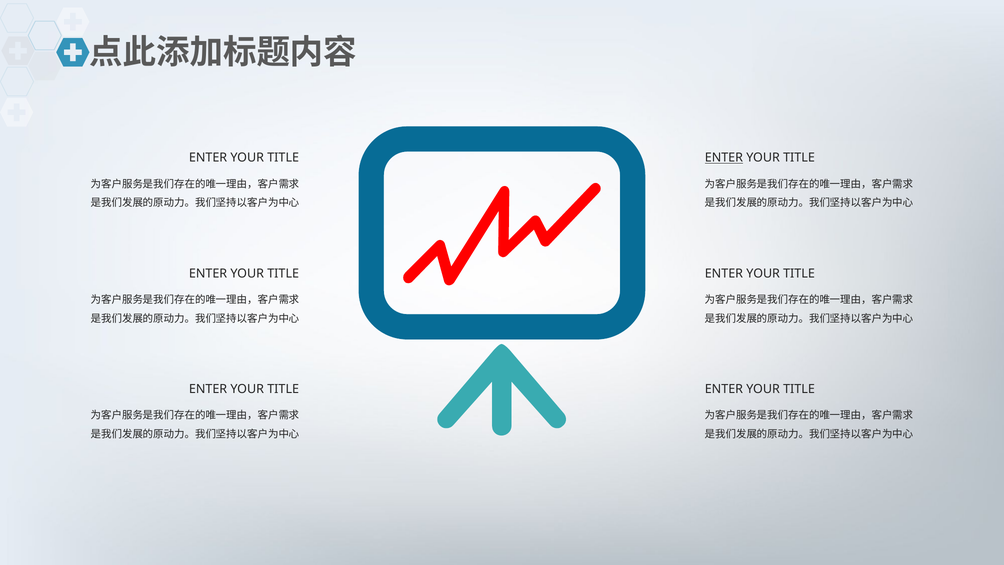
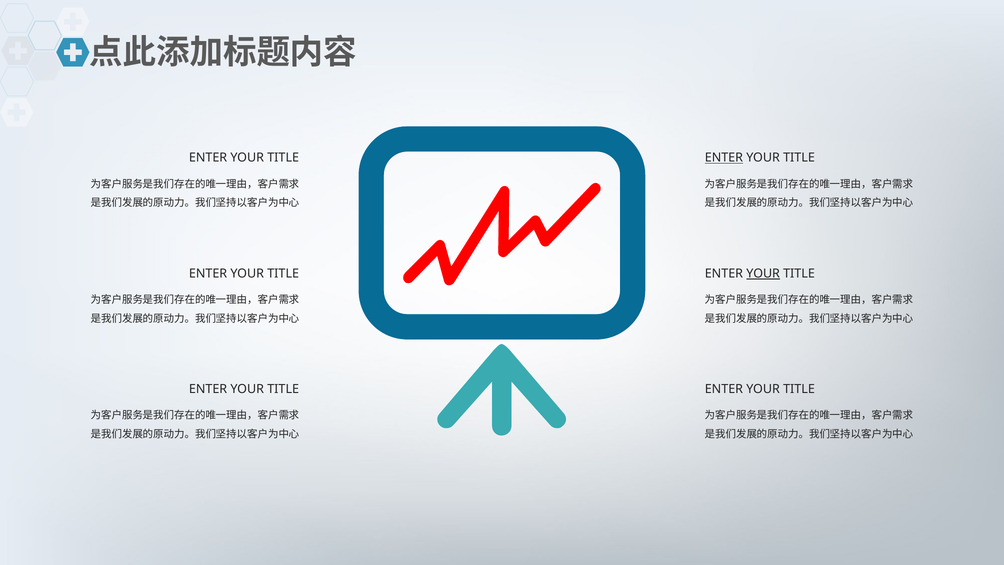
YOUR underline: none -> present (763, 273)
